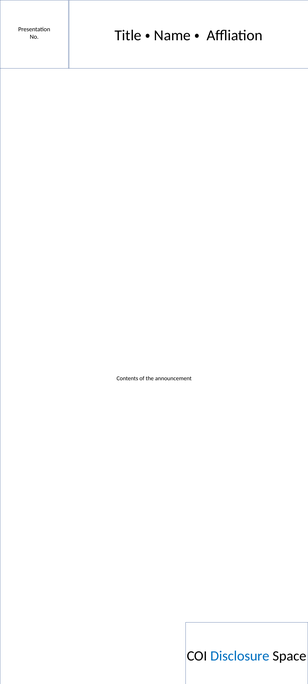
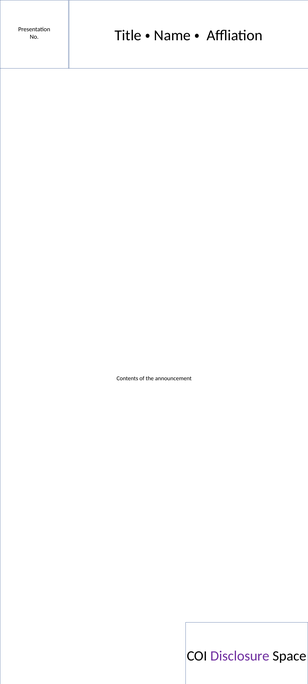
Disclosure colour: blue -> purple (240, 656)
